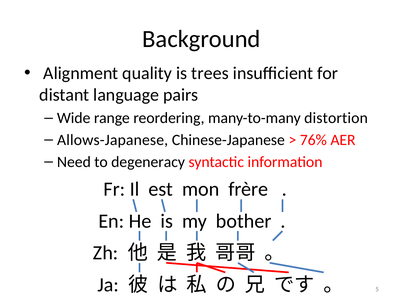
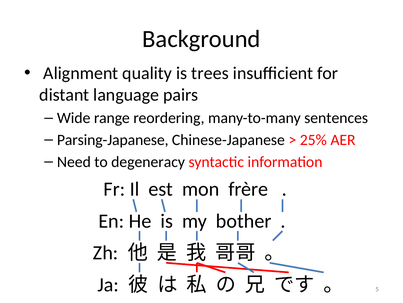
distortion: distortion -> sentences (336, 118)
Allows-Japanese: Allows-Japanese -> Parsing-Japanese (113, 140)
76%: 76% -> 25% (313, 140)
